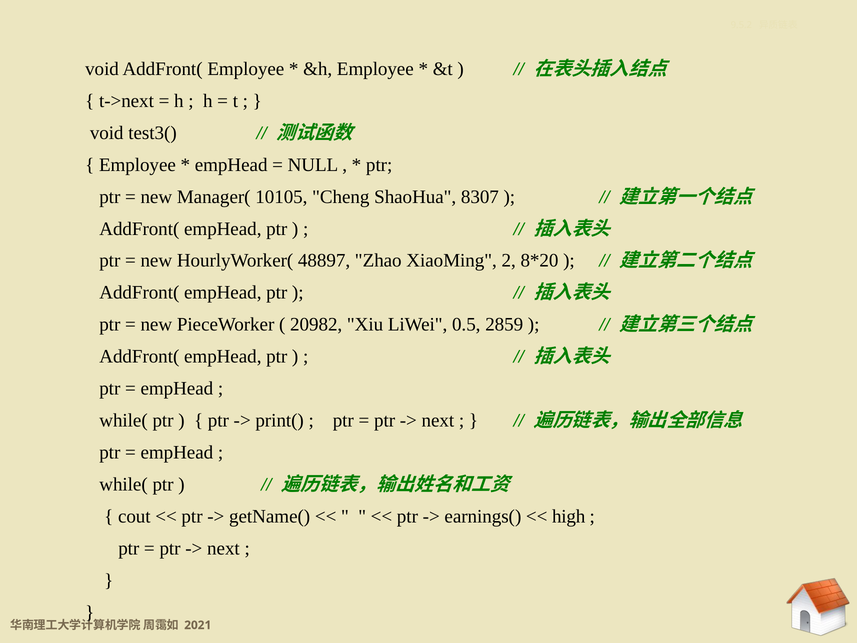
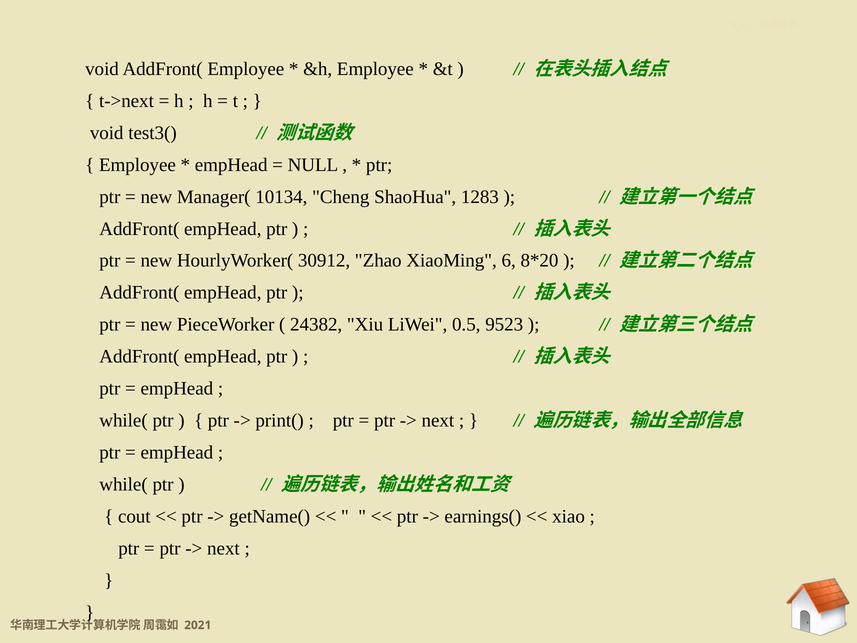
10105: 10105 -> 10134 (281, 197)
8307: 8307 -> 1283 (480, 197)
48897: 48897 -> 30912 (324, 261)
2: 2 -> 6 (509, 261)
20982: 20982 -> 24382 (316, 325)
2859: 2859 -> 9523 (504, 325)
high: high -> xiao (569, 516)
